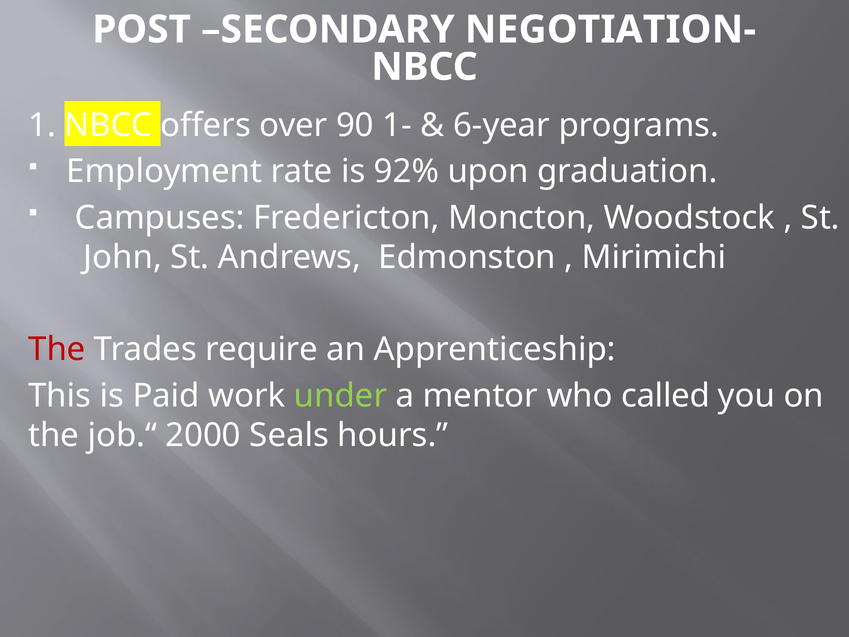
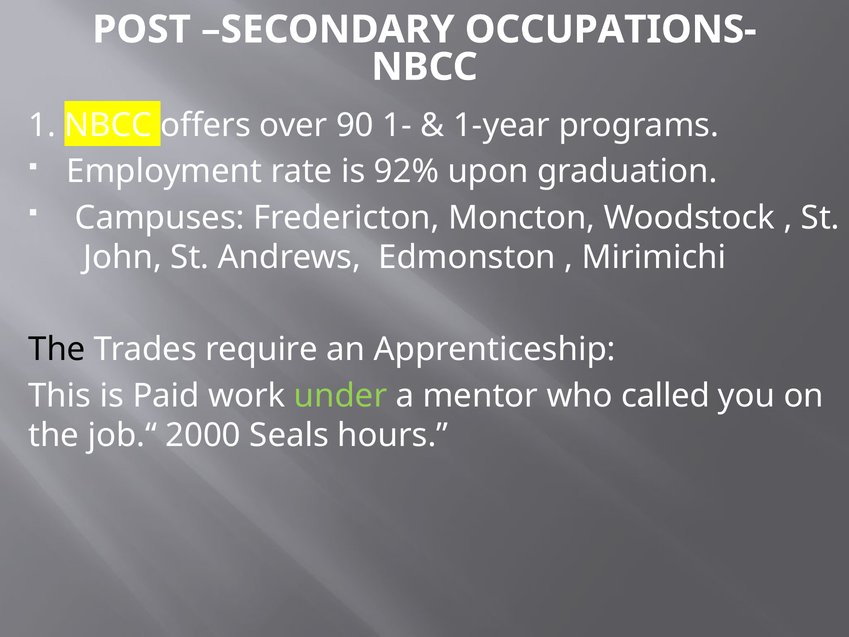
NEGOTIATION-: NEGOTIATION- -> OCCUPATIONS- (611, 30)
6-year: 6-year -> 1-year (502, 125)
The colour: red -> black (57, 349)
